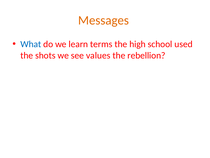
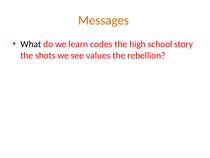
What colour: blue -> black (31, 44)
terms: terms -> codes (101, 44)
used: used -> story (184, 44)
